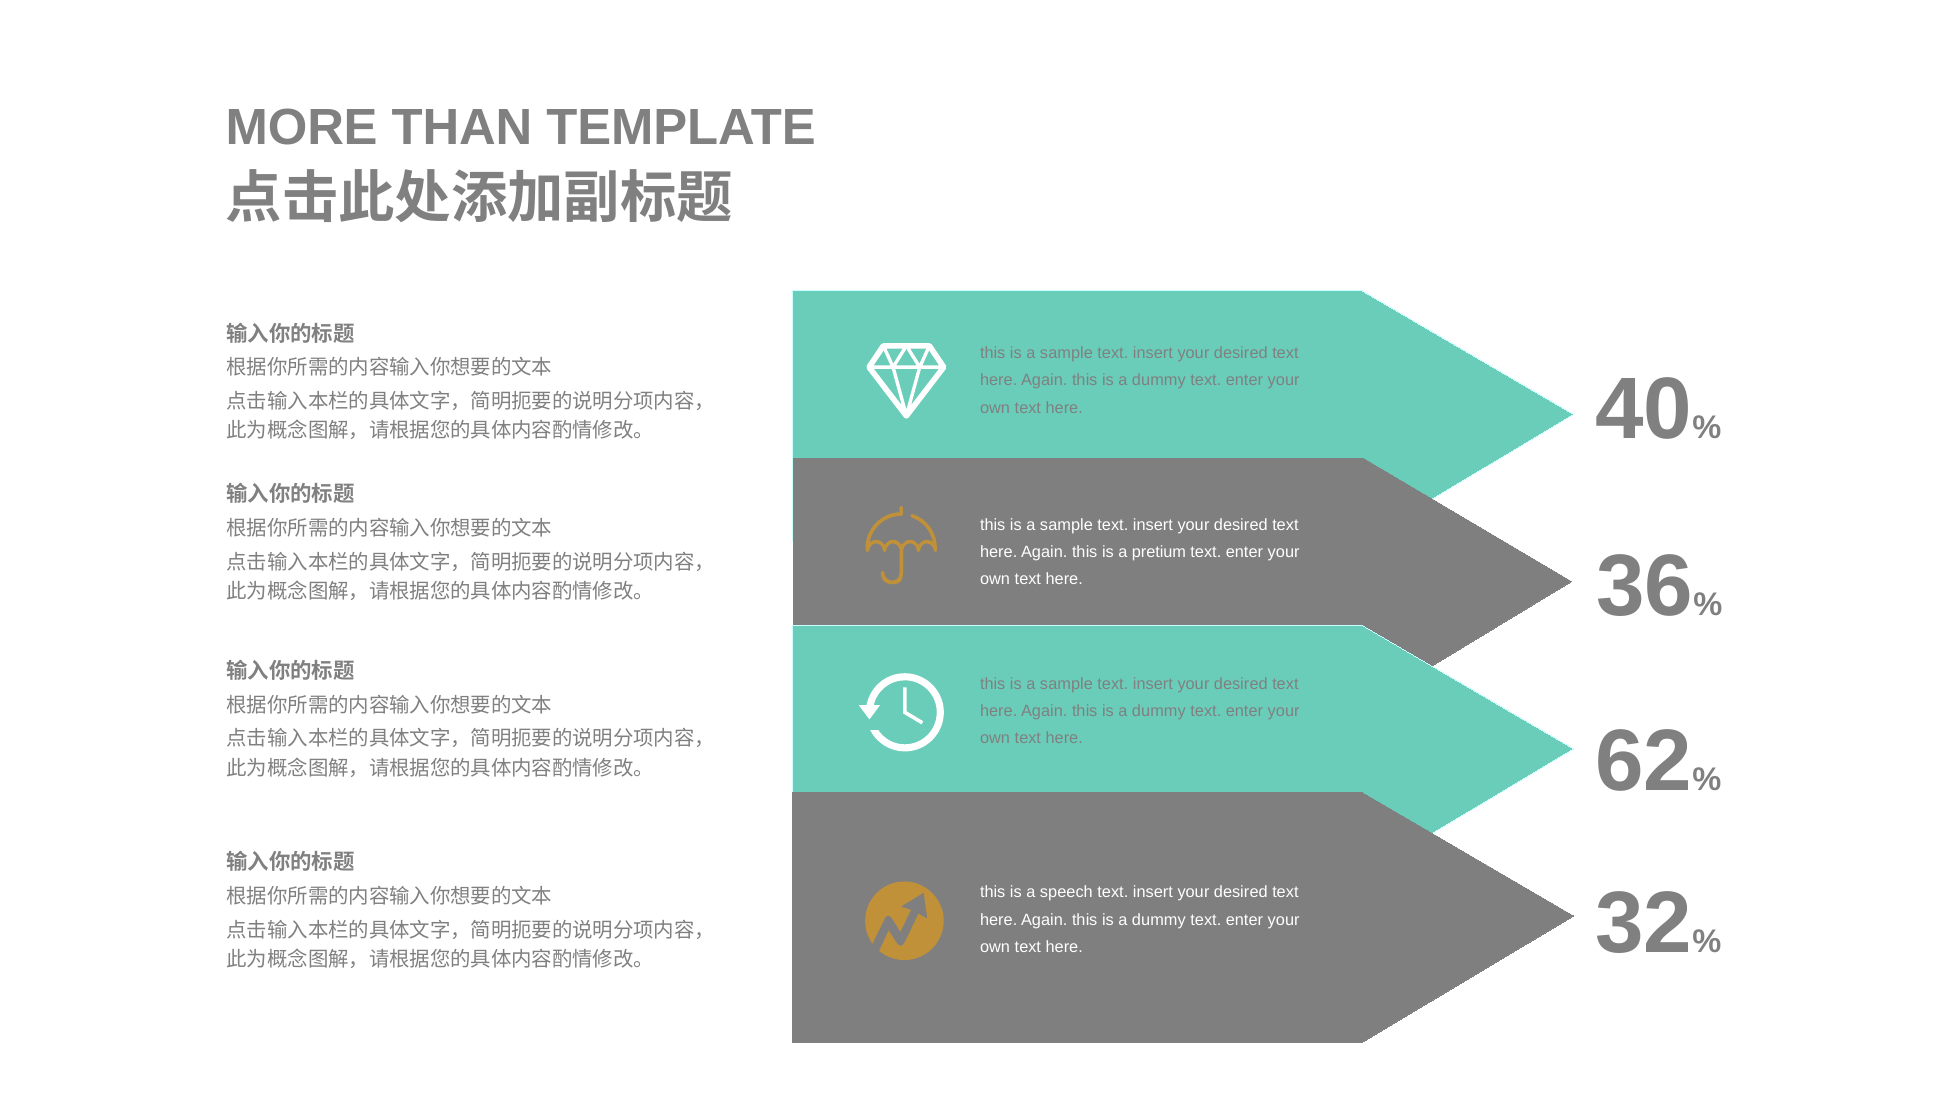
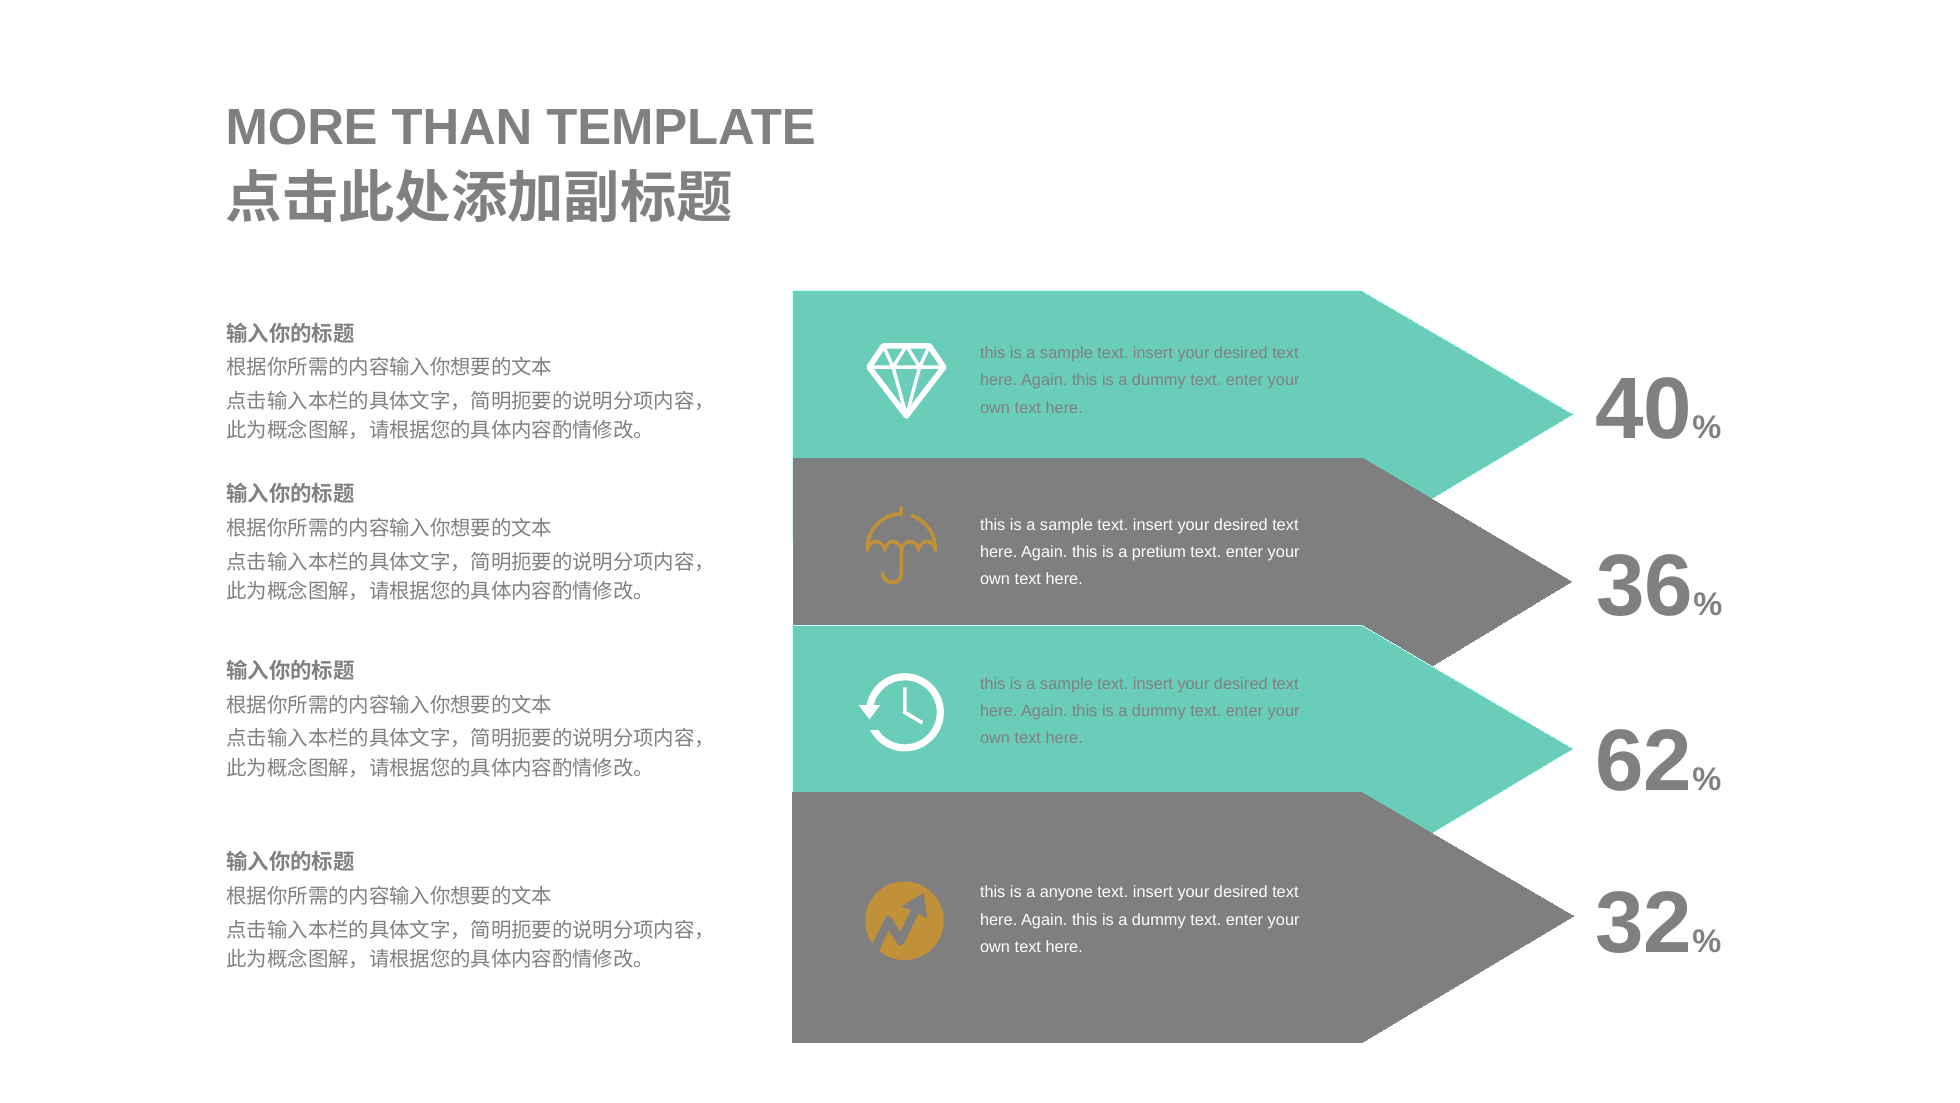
speech: speech -> anyone (1066, 892)
